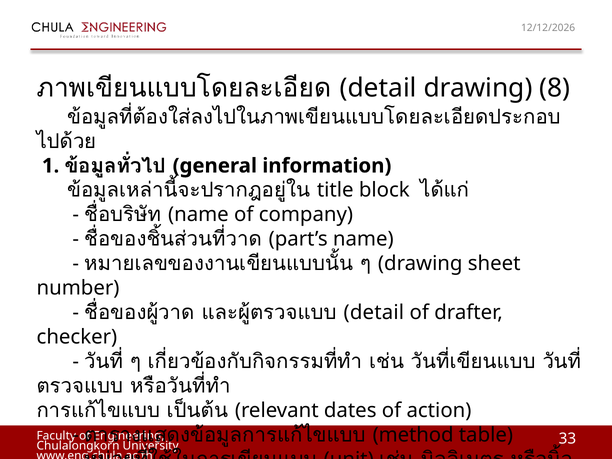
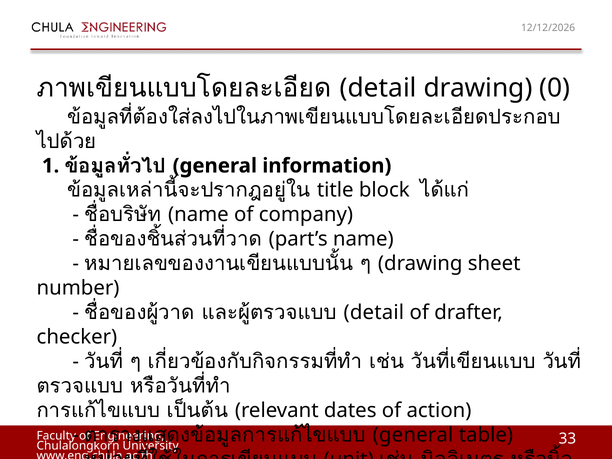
8: 8 -> 0 (555, 88)
method: method -> general (413, 435)
